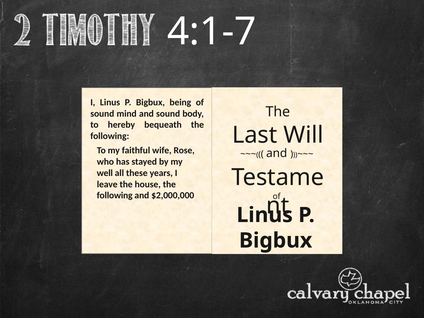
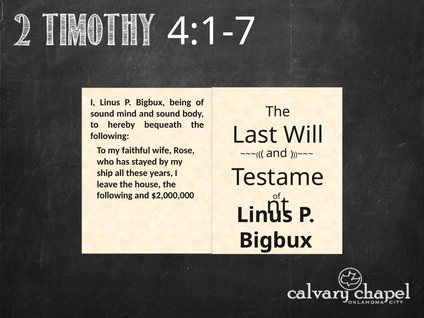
well: well -> ship (105, 173)
